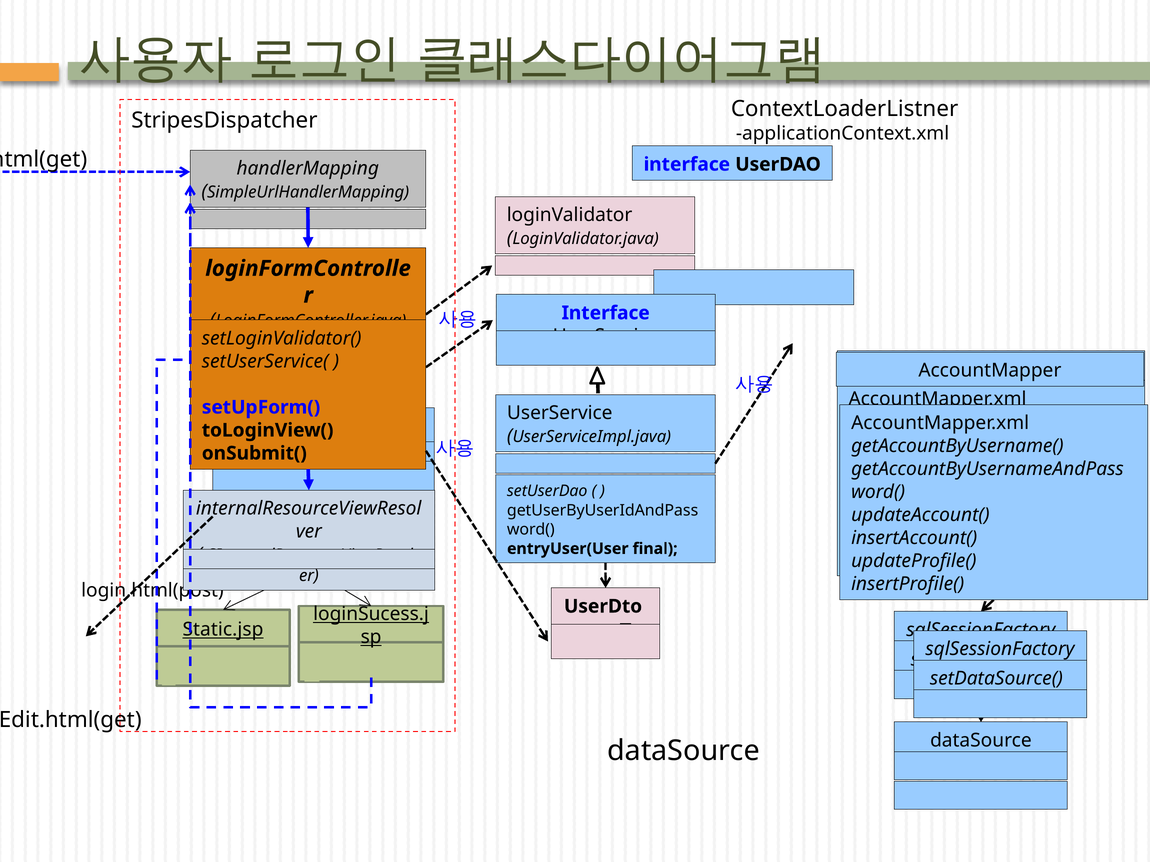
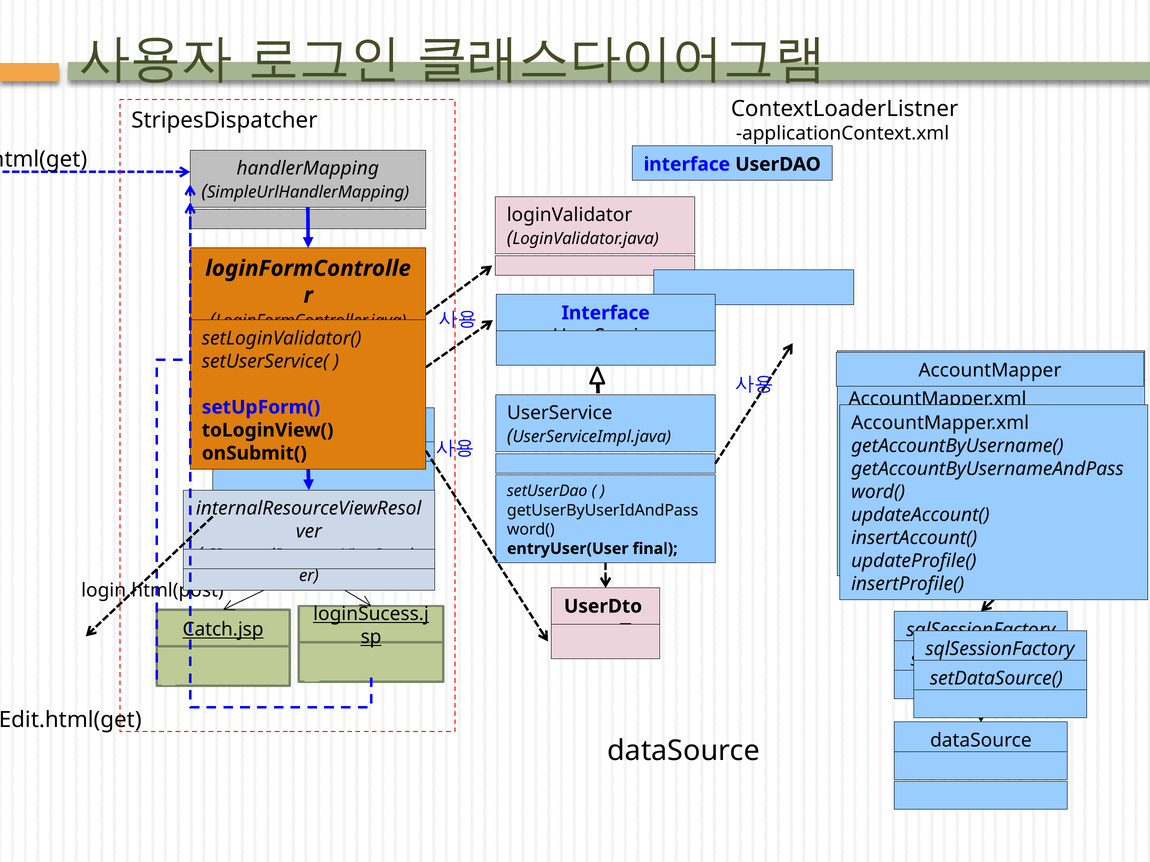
Static.jsp: Static.jsp -> Catch.jsp (223, 630)
